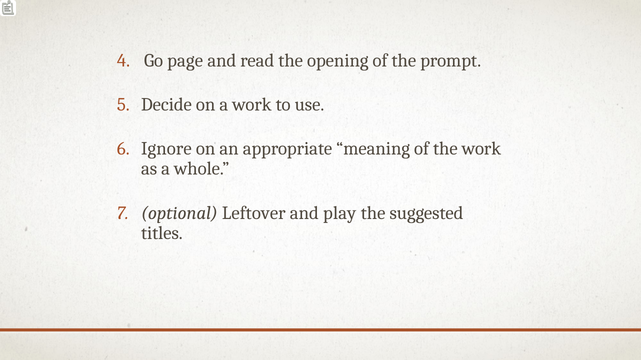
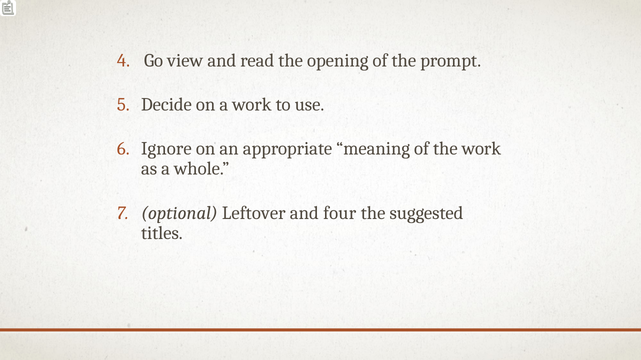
page: page -> view (185, 60)
play: play -> four (340, 213)
